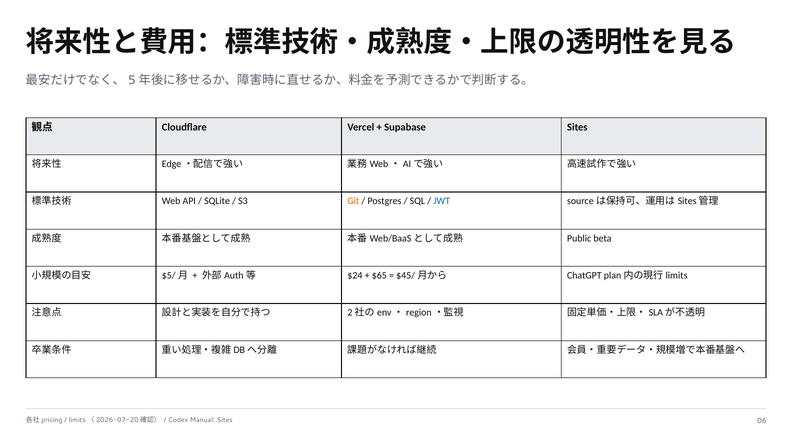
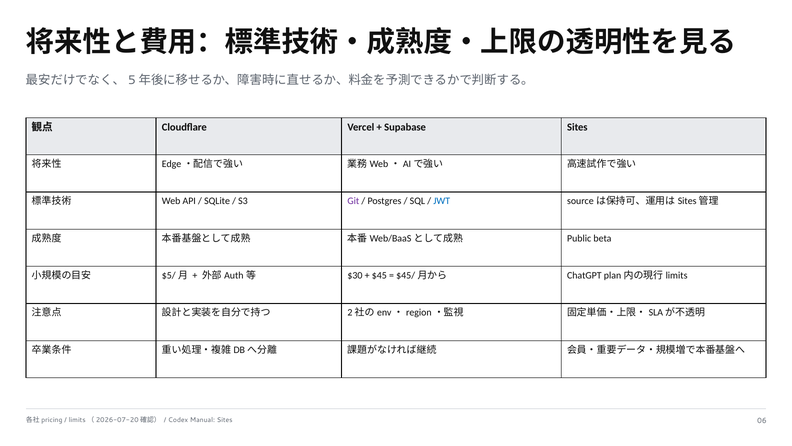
Git colour: orange -> purple (353, 201)
$24: $24 -> $30 (355, 275)
$65: $65 -> $45 (379, 275)
